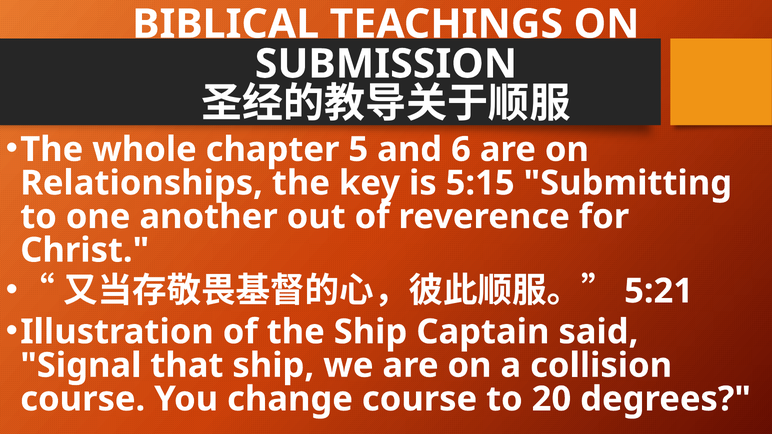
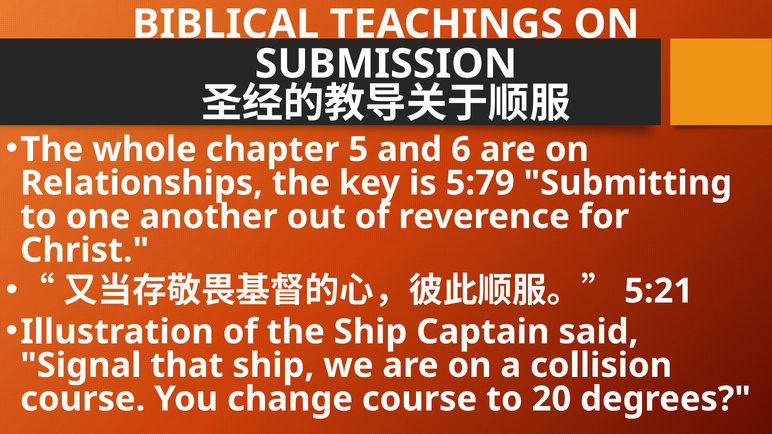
5:15: 5:15 -> 5:79 (480, 183)
